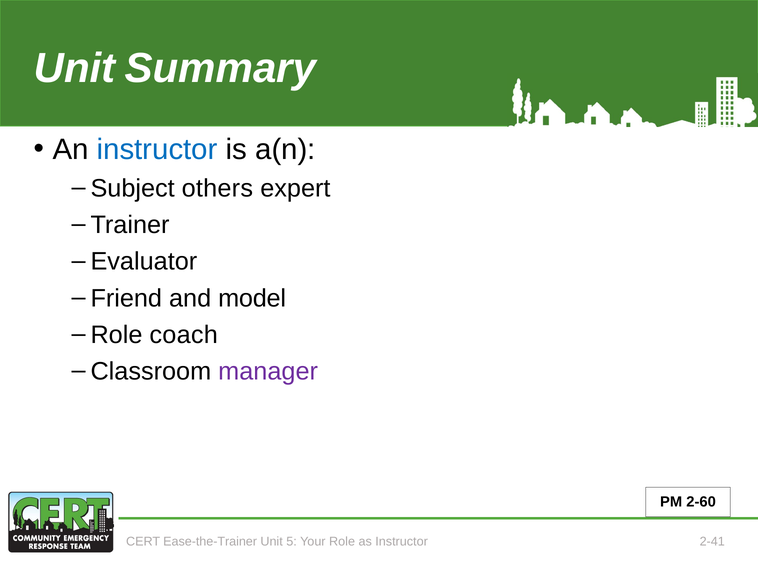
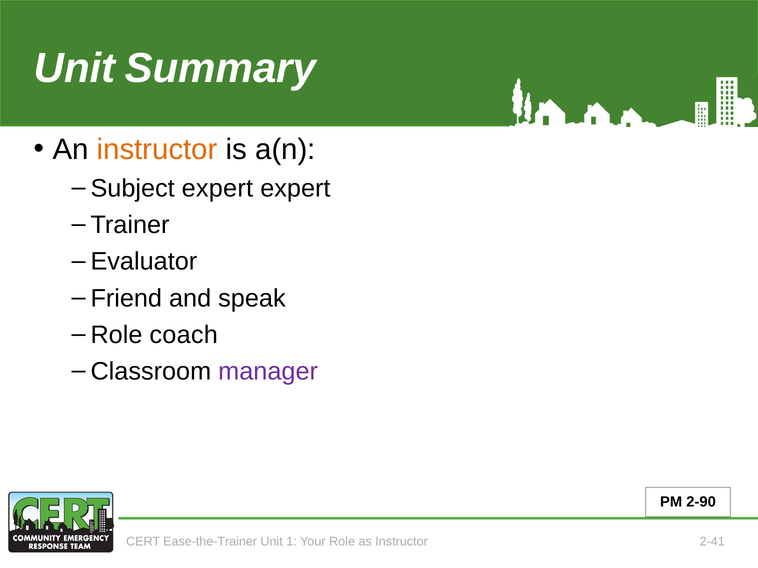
instructor colour: blue -> orange (157, 150)
others: others -> expert (217, 189)
model: model -> speak (252, 298)
2-60: 2-60 -> 2-90 (701, 502)
5: 5 -> 1 (292, 542)
